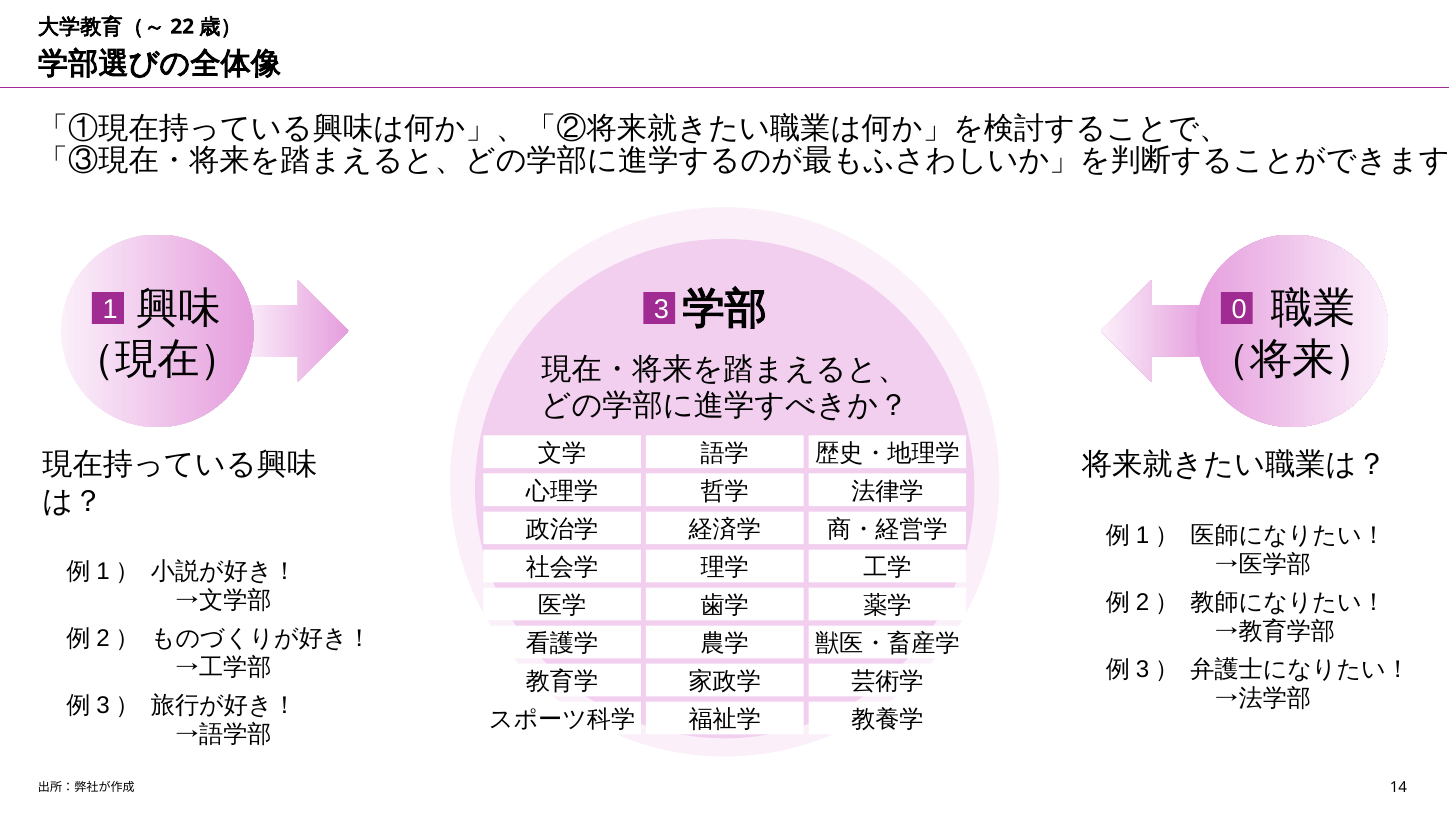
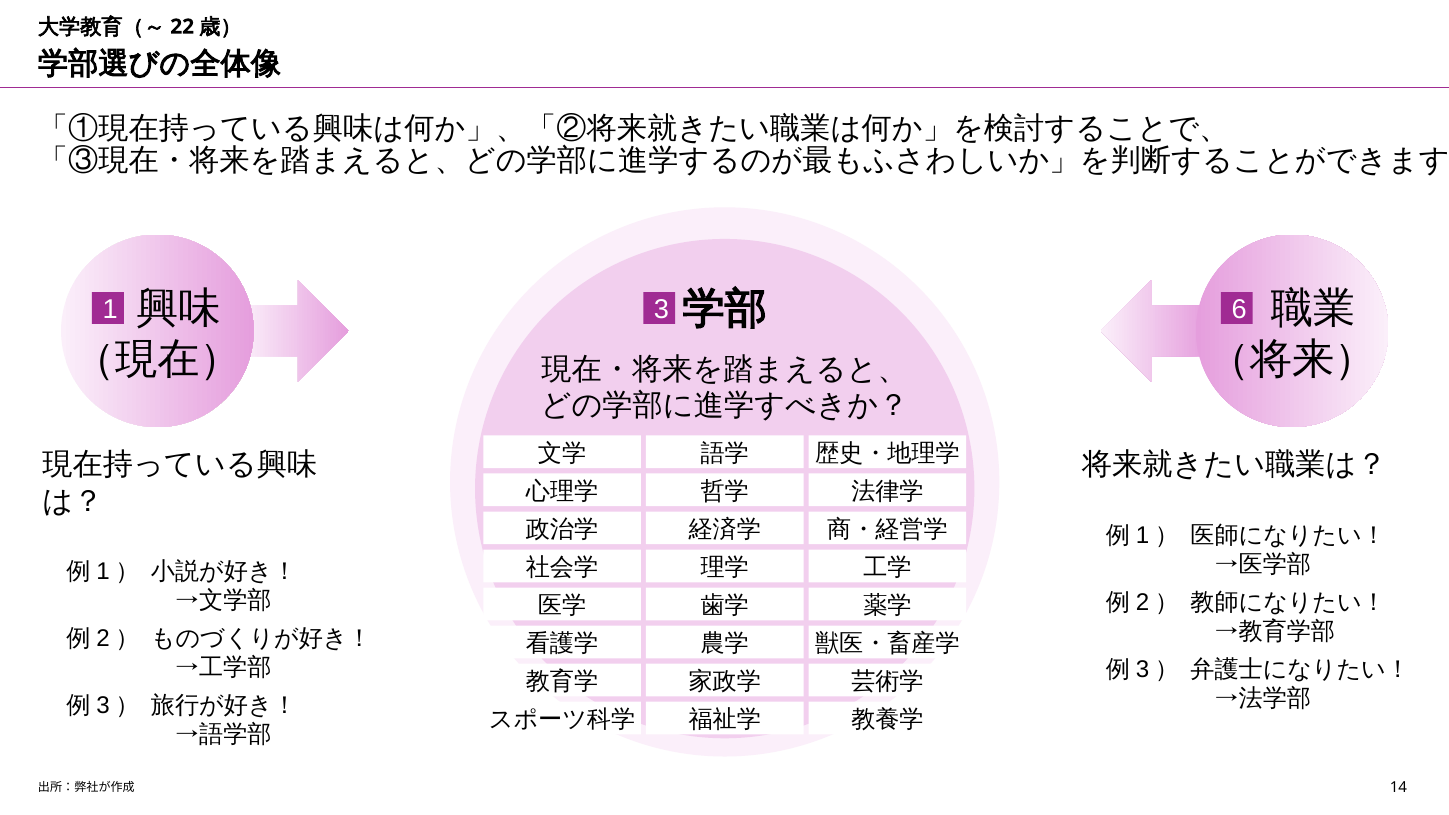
0: 0 -> 6 (1239, 310)
